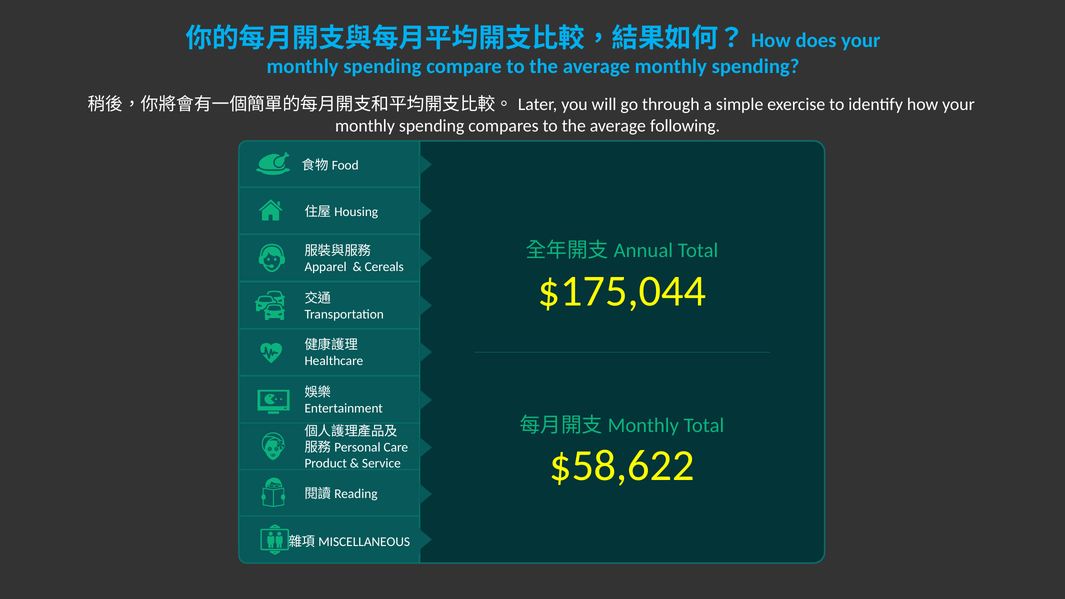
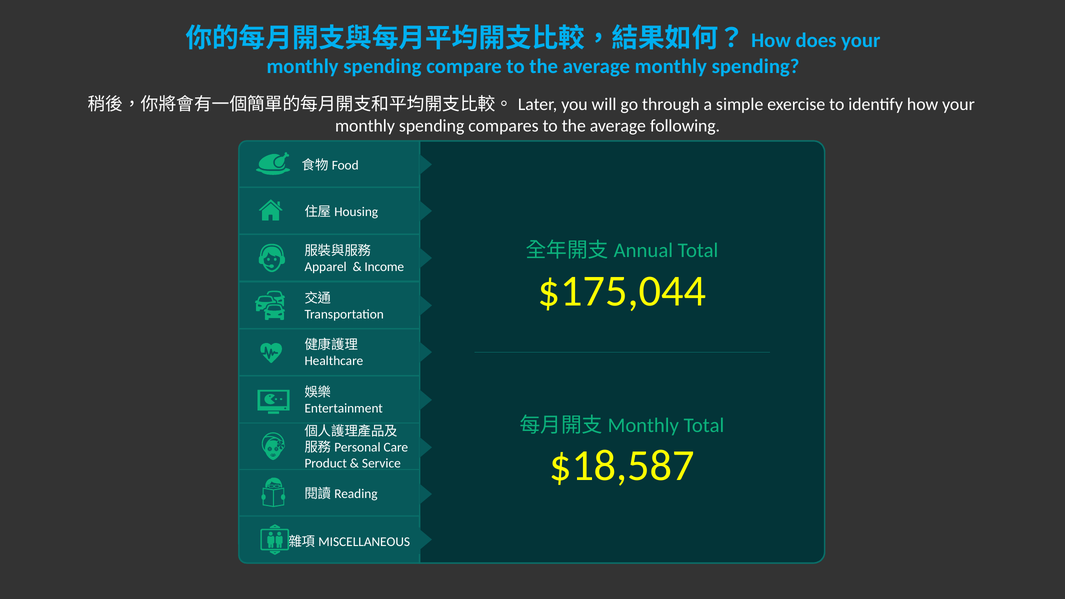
Cereals: Cereals -> Income (384, 267)
$58,622: $58,622 -> $18,587 (622, 466)
